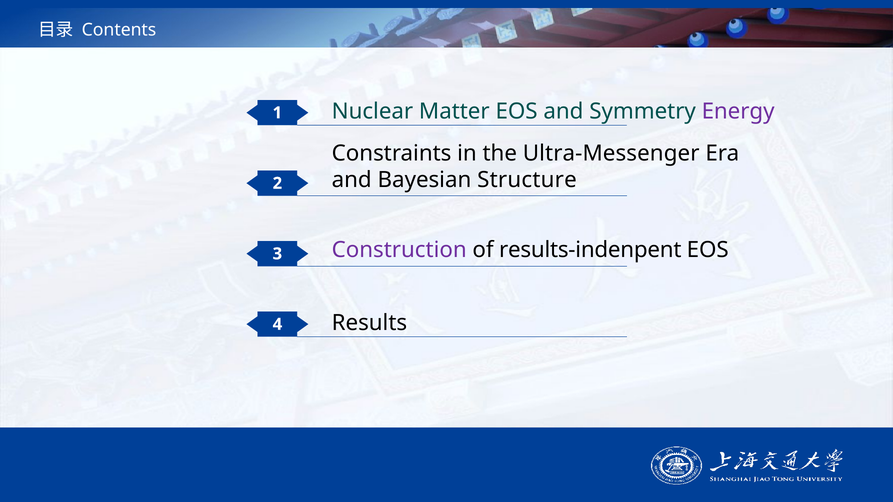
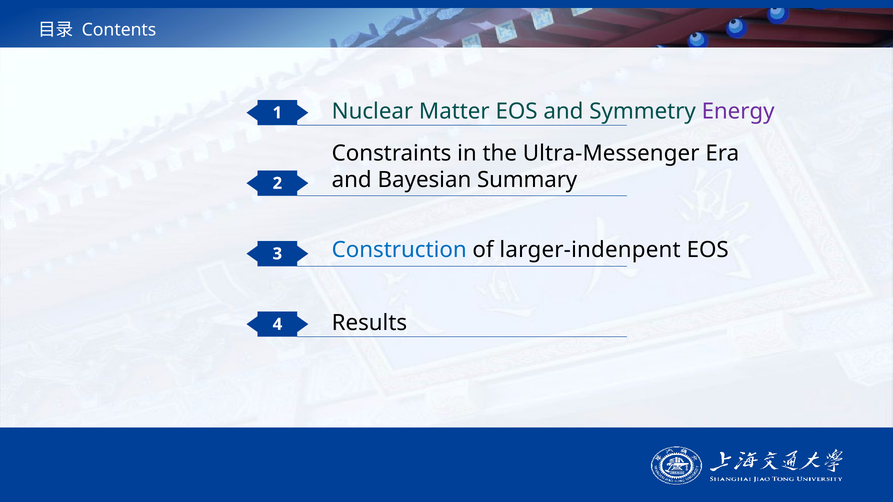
Structure: Structure -> Summary (527, 180)
Construction colour: purple -> blue (399, 250)
results-indenpent: results-indenpent -> larger-indenpent (590, 250)
